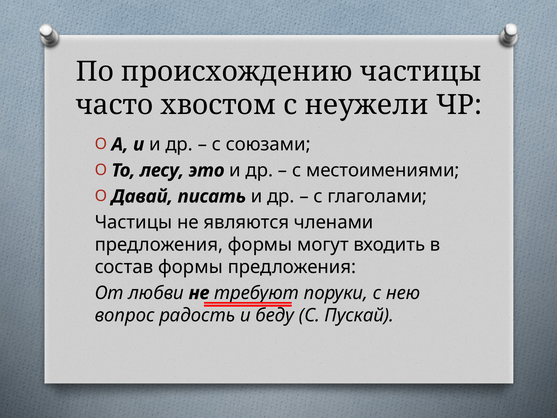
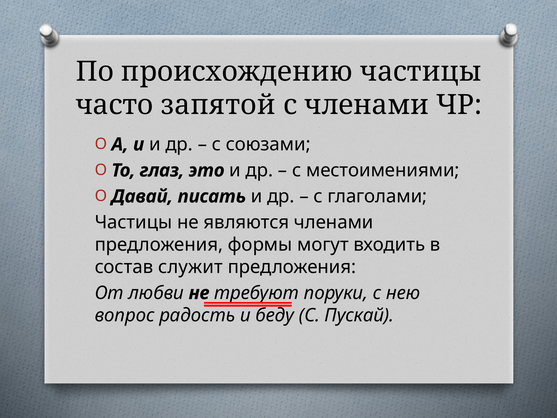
хвостом: хвостом -> запятой (218, 105)
с неужели: неужели -> членами (367, 105)
лесу: лесу -> глаз (162, 170)
состав формы: формы -> служит (190, 267)
